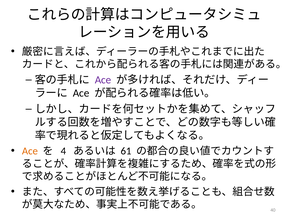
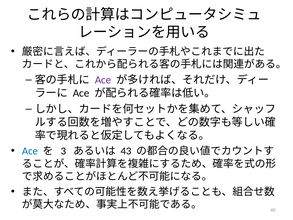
Ace colour: orange -> blue (30, 151)
4: 4 -> 3 (63, 151)
61: 61 -> 43 (126, 151)
